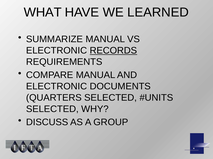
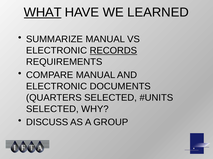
WHAT underline: none -> present (43, 12)
